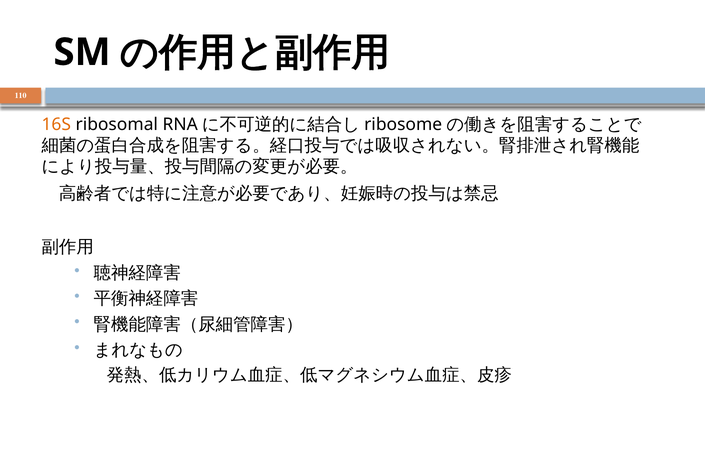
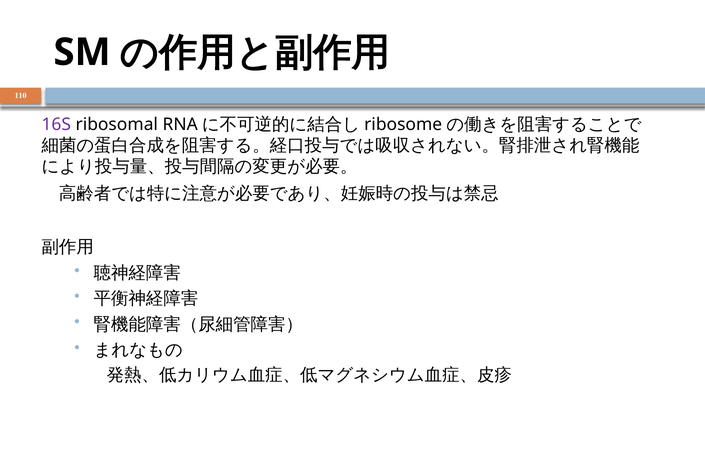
16S colour: orange -> purple (56, 124)
